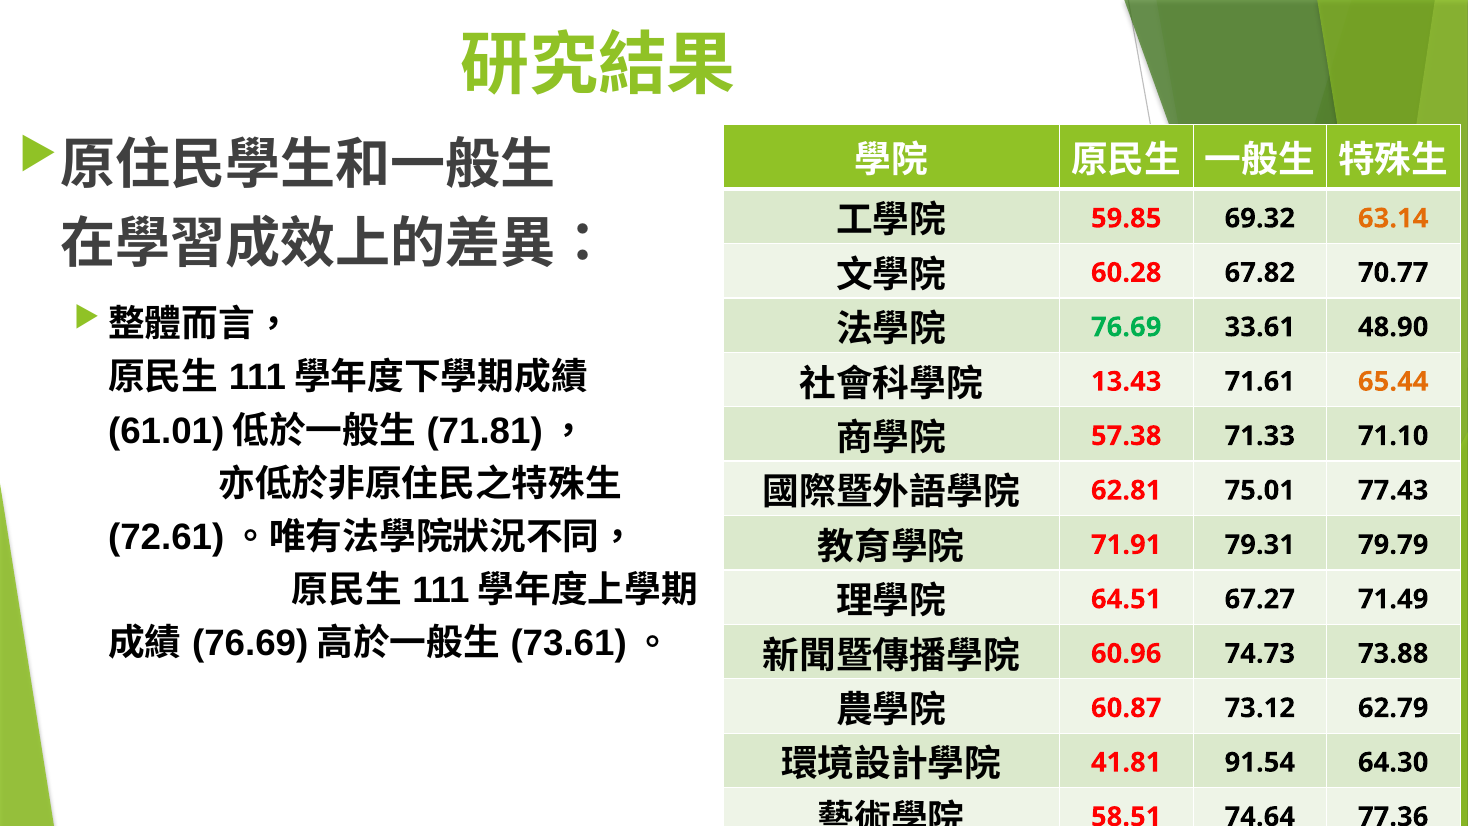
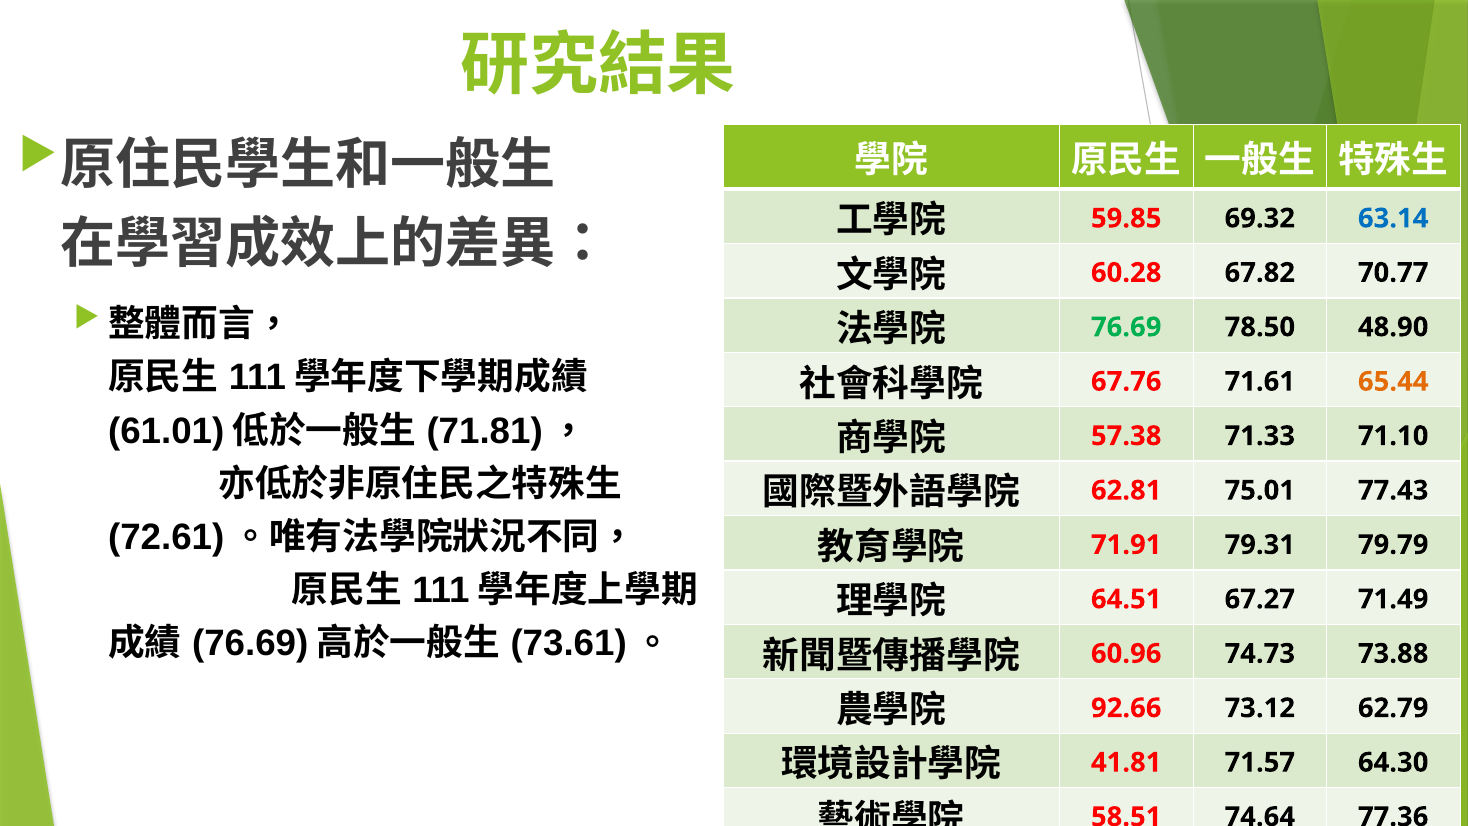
63.14 colour: orange -> blue (1393, 218)
33.61: 33.61 -> 78.50 (1260, 327)
13.43: 13.43 -> 67.76 (1126, 381)
60.87: 60.87 -> 92.66 (1126, 708)
91.54: 91.54 -> 71.57 (1260, 762)
